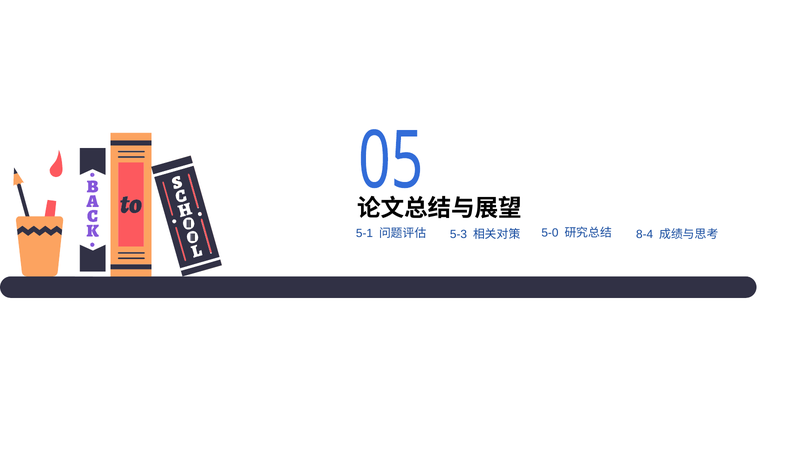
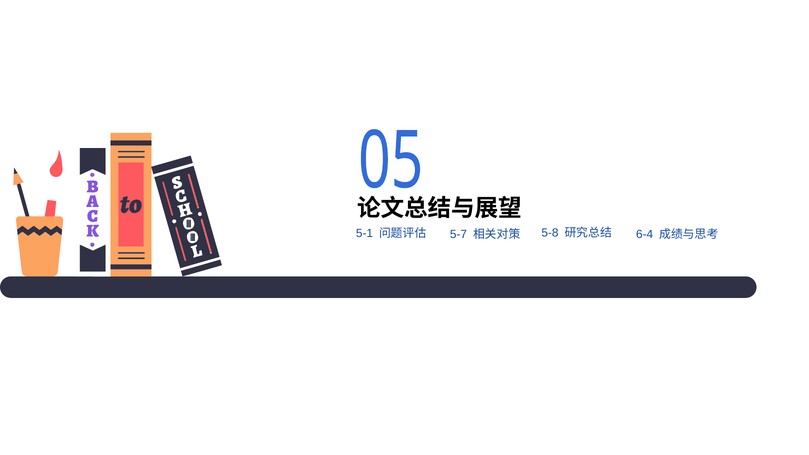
5-3: 5-3 -> 5-7 (458, 234)
5-0: 5-0 -> 5-8 (550, 233)
8-4: 8-4 -> 6-4 (645, 234)
